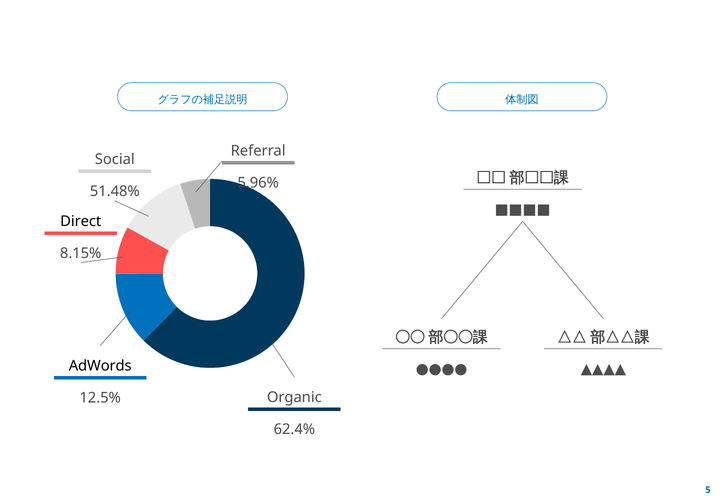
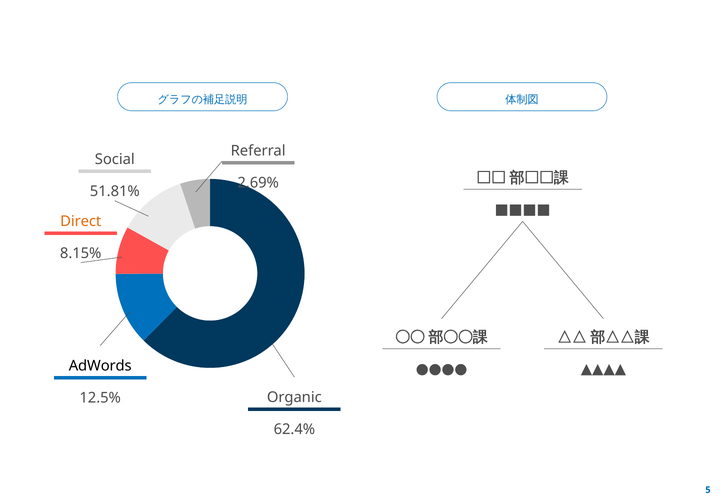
5.96%: 5.96% -> 2.69% (258, 183)
51.48%: 51.48% -> 51.81% (115, 191)
Direct colour: black -> orange (81, 221)
